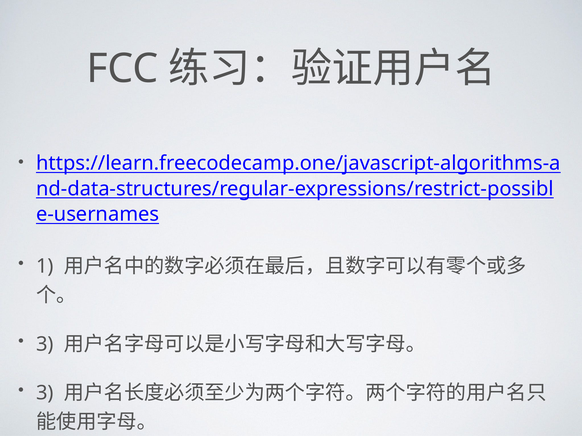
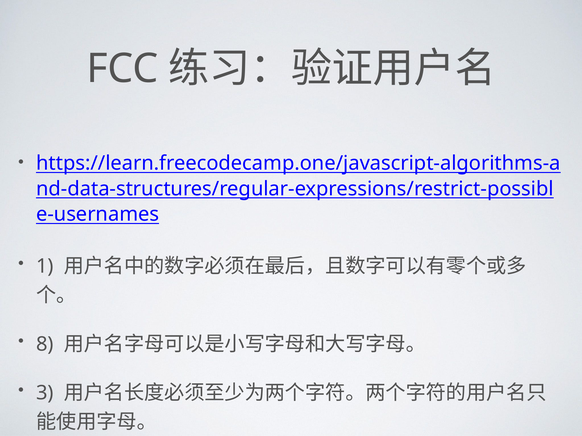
3: 3 -> 8 (45, 344)
